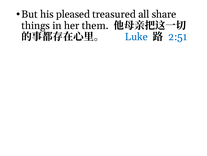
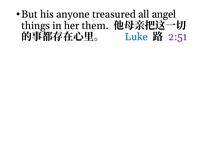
pleased: pleased -> anyone (73, 14)
share: share -> angel (164, 14)
2:51 colour: blue -> purple (178, 37)
